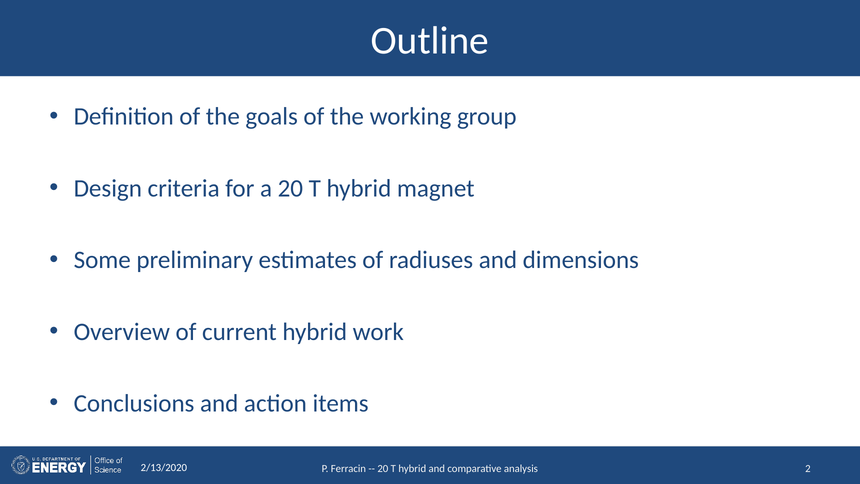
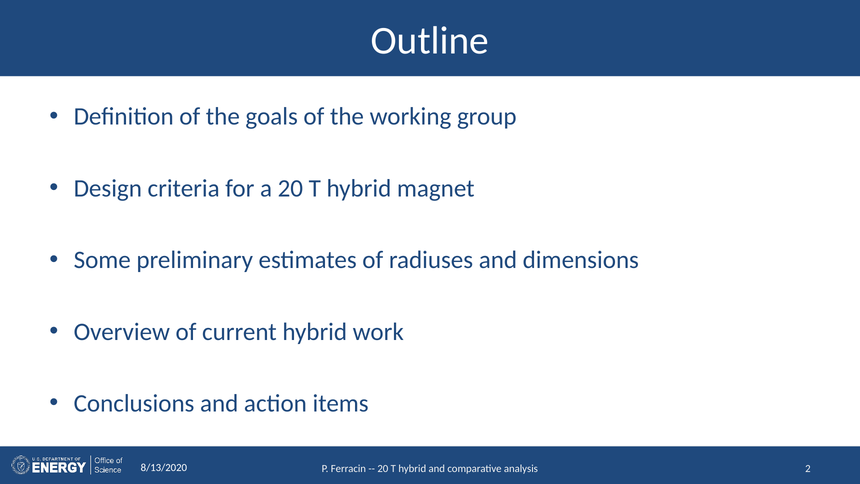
2/13/2020: 2/13/2020 -> 8/13/2020 (164, 467)
